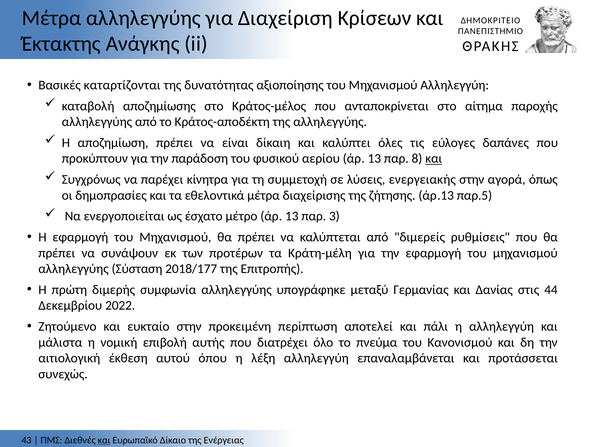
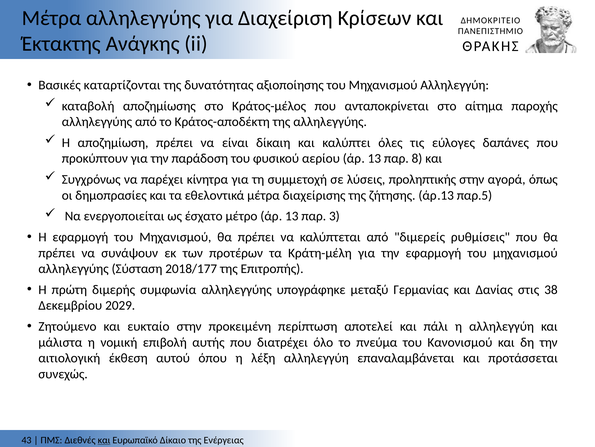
και underline: present -> none (434, 158)
ενεργειακής: ενεργειακής -> προληπτικής (422, 179)
44: 44 -> 38 (551, 289)
2022: 2022 -> 2029 (120, 305)
